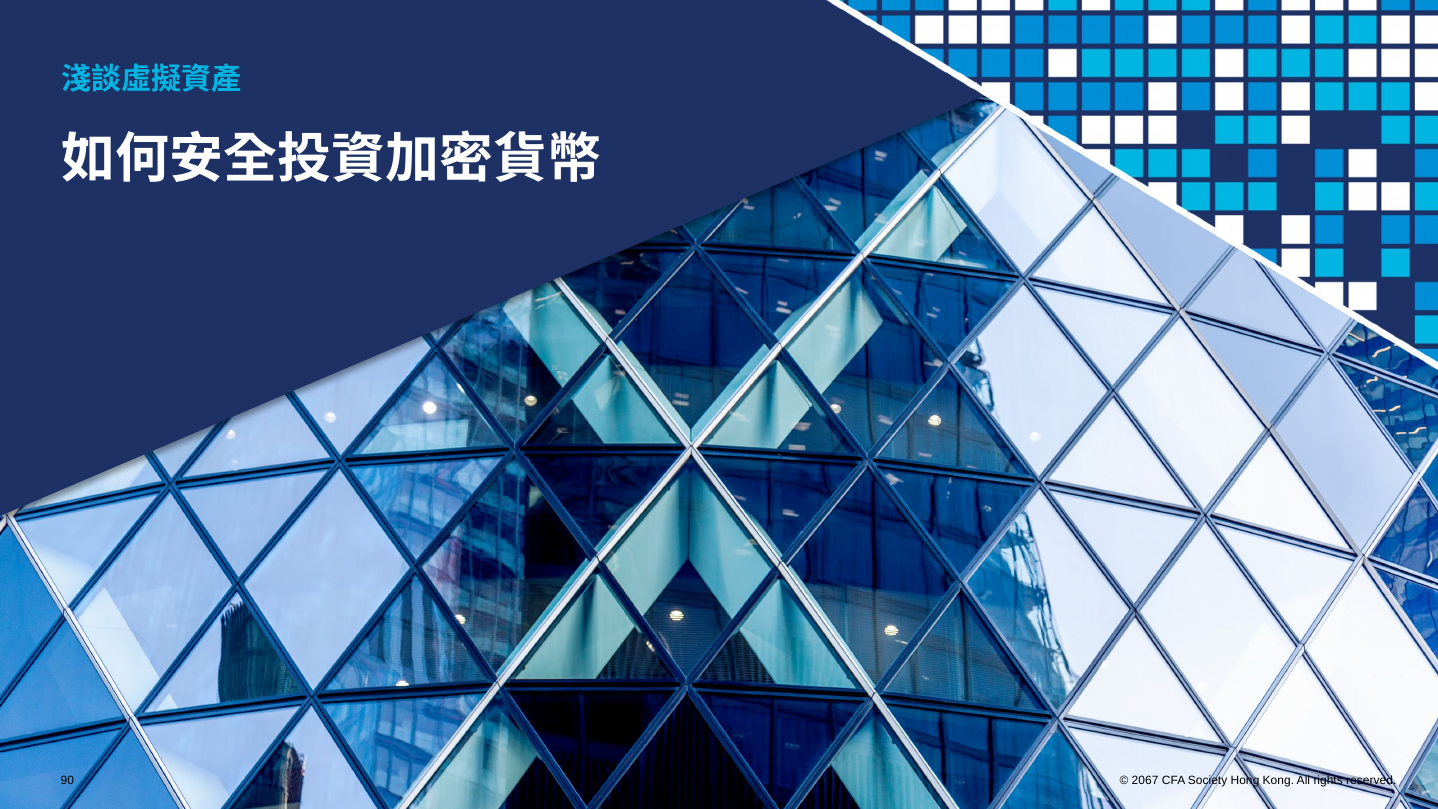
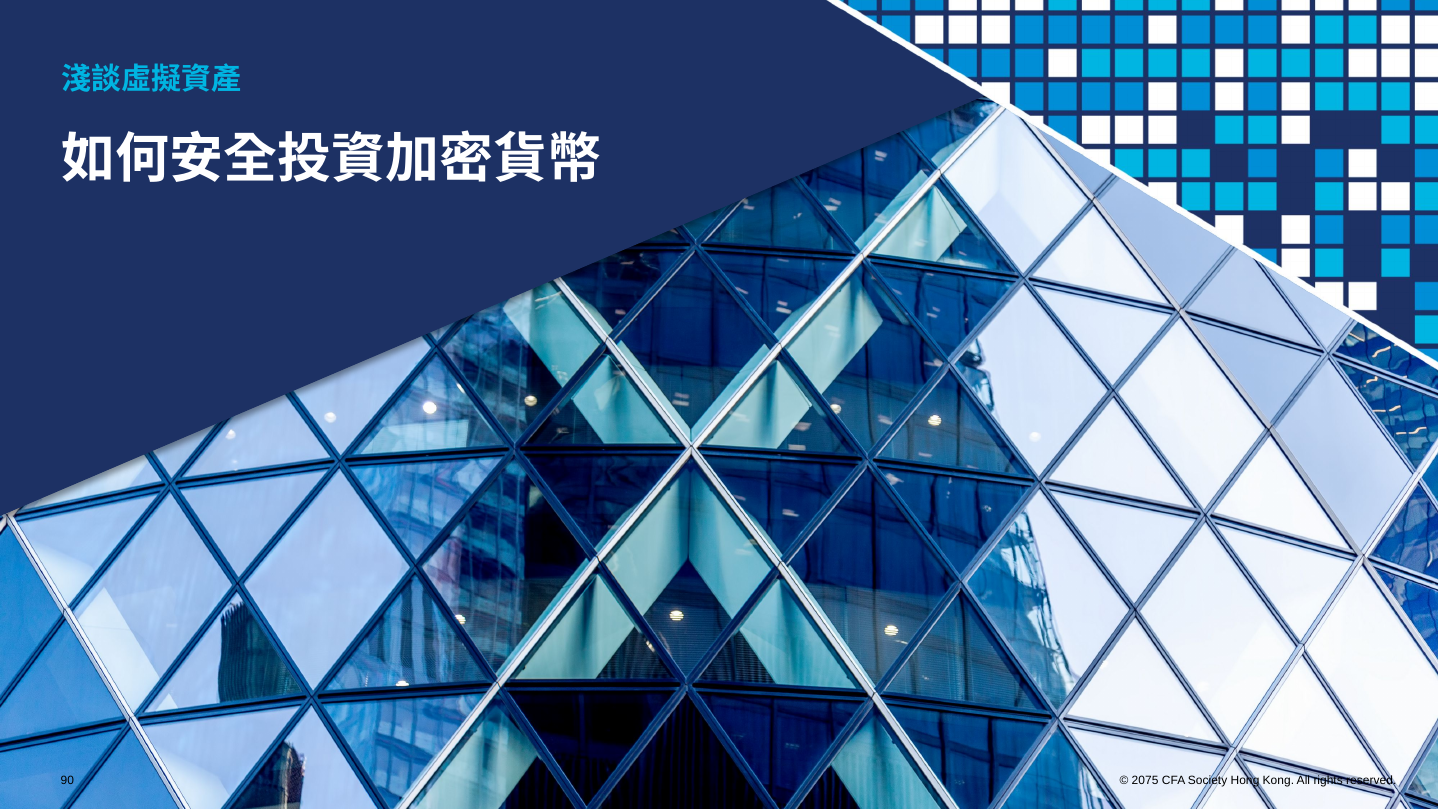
2067: 2067 -> 2075 (1145, 780)
